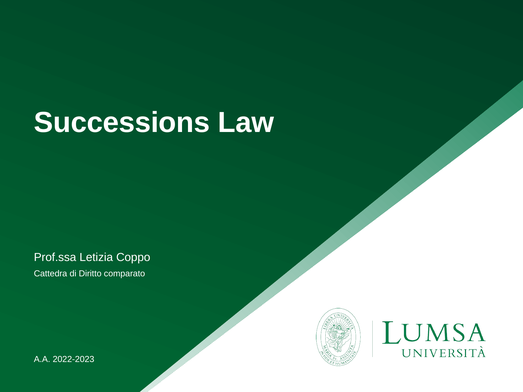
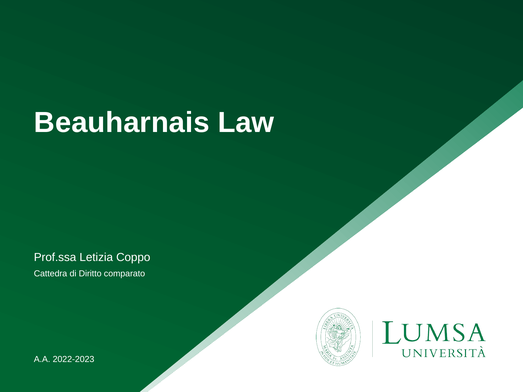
Successions: Successions -> Beauharnais (122, 123)
